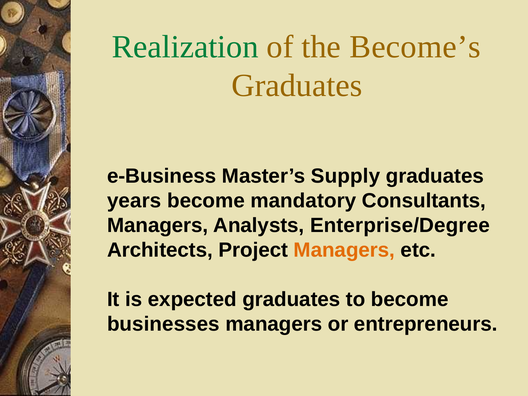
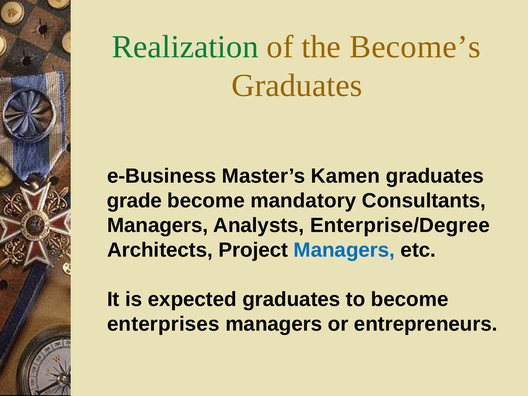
Supply: Supply -> Kamen (345, 176)
years: years -> grade (134, 201)
Managers colour: orange -> blue (344, 250)
businesses: businesses -> enterprises (163, 324)
